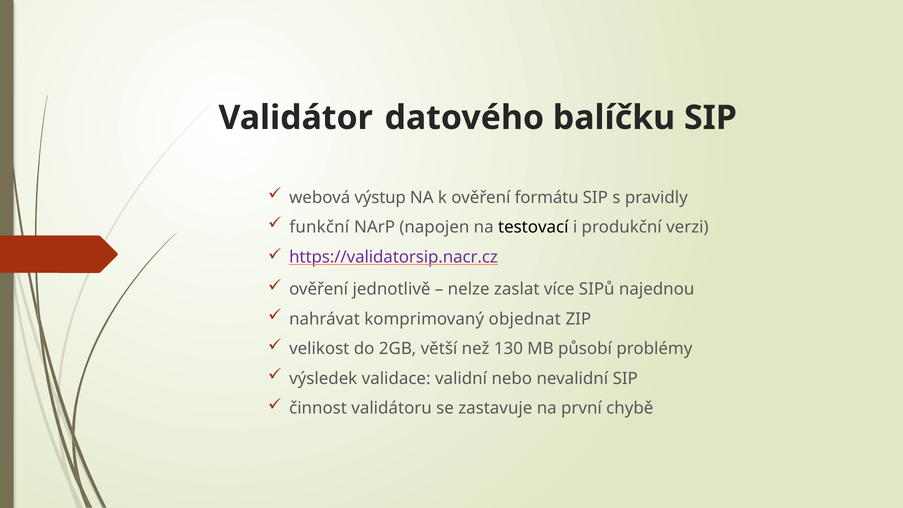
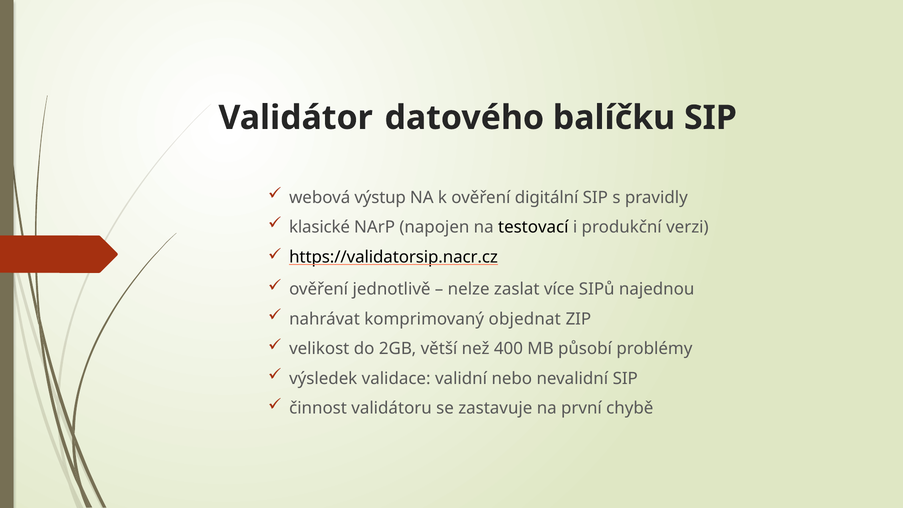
formátu: formátu -> digitální (547, 197)
funkční: funkční -> klasické (320, 227)
https://validatorsip.nacr.cz colour: purple -> black (393, 257)
130: 130 -> 400 (508, 349)
